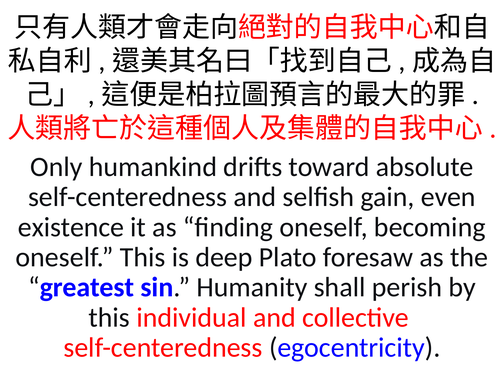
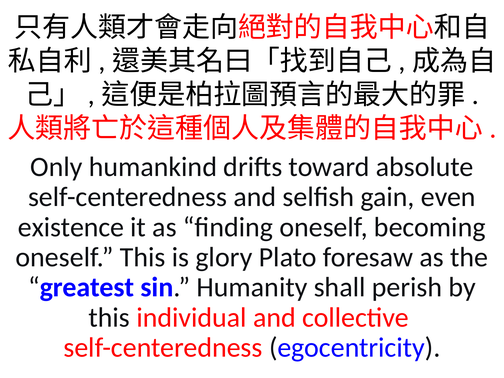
deep: deep -> glory (224, 257)
